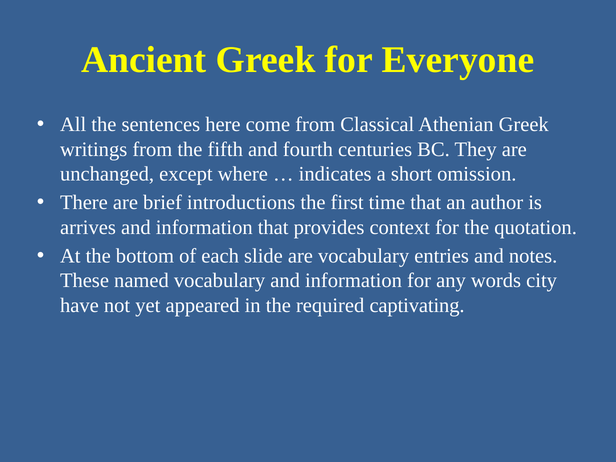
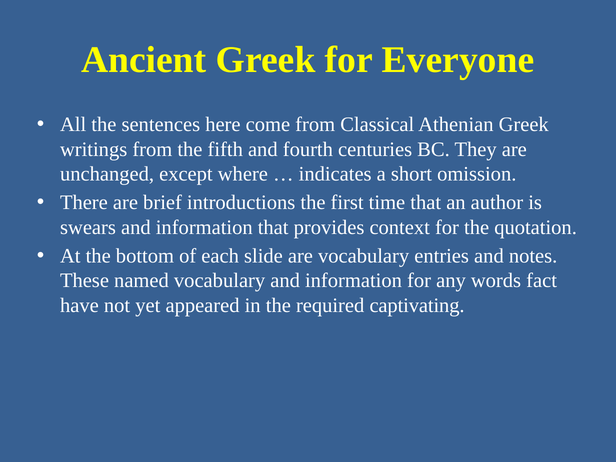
arrives: arrives -> swears (88, 227)
city: city -> fact (542, 281)
